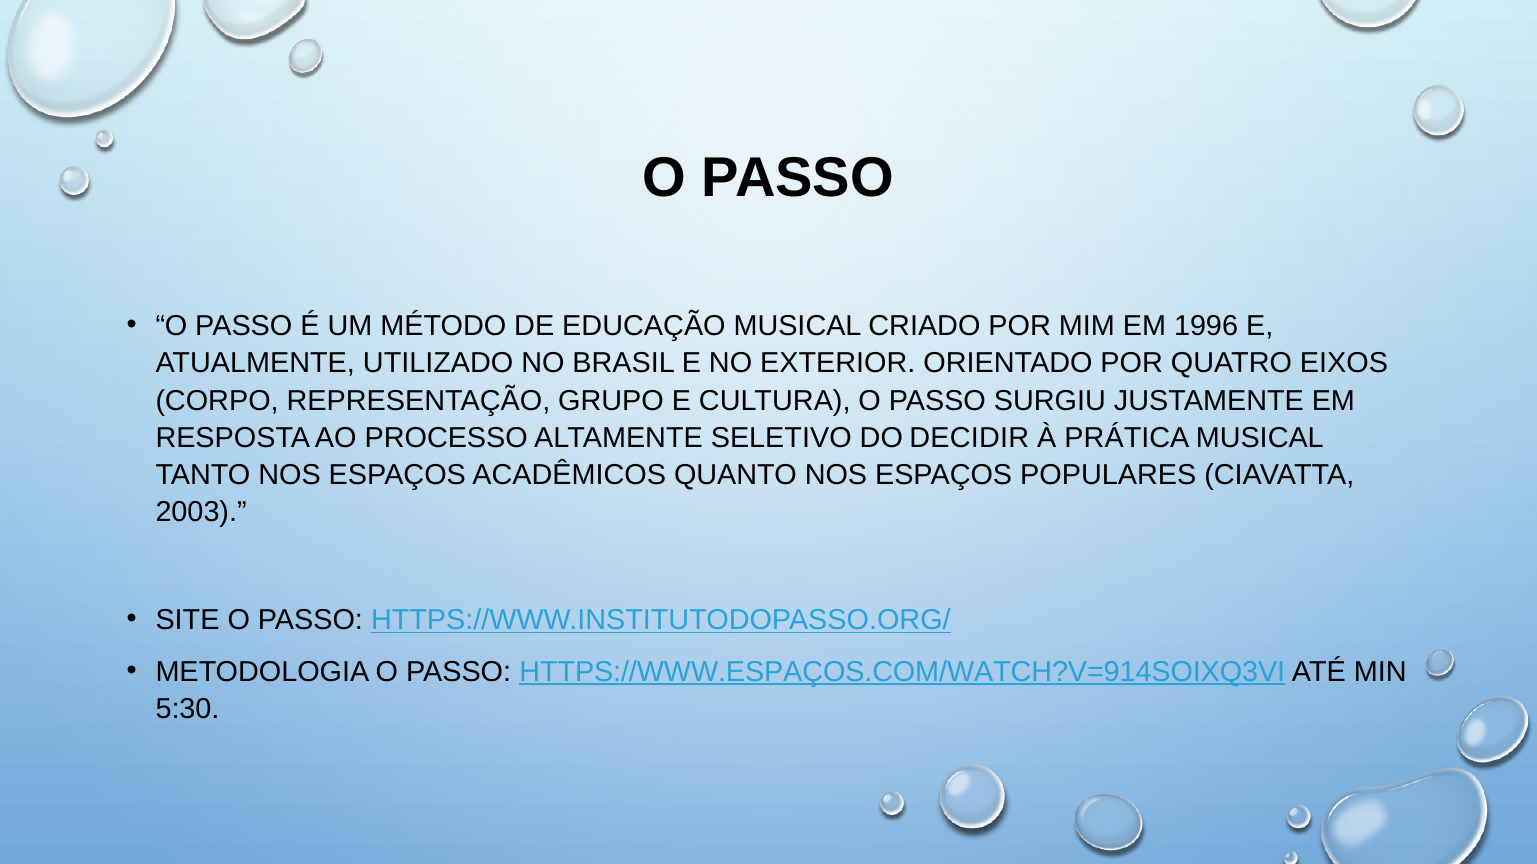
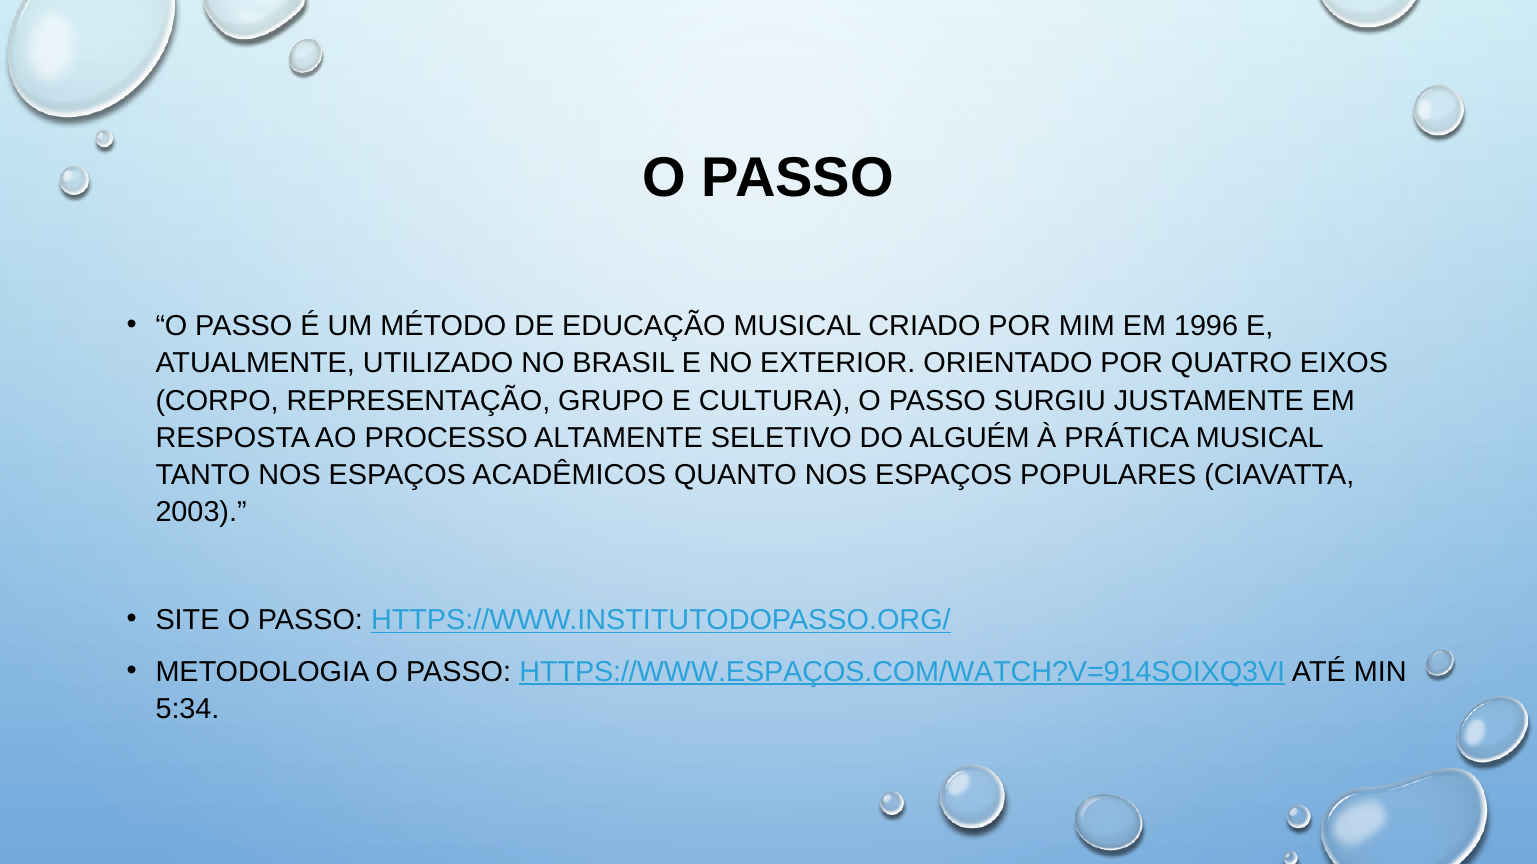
DECIDIR: DECIDIR -> ALGUÉM (969, 438)
5:30: 5:30 -> 5:34 (187, 709)
